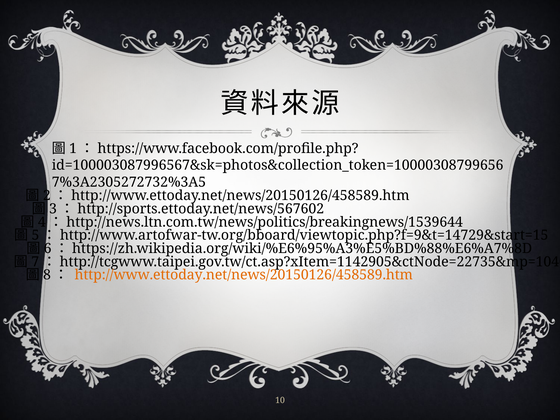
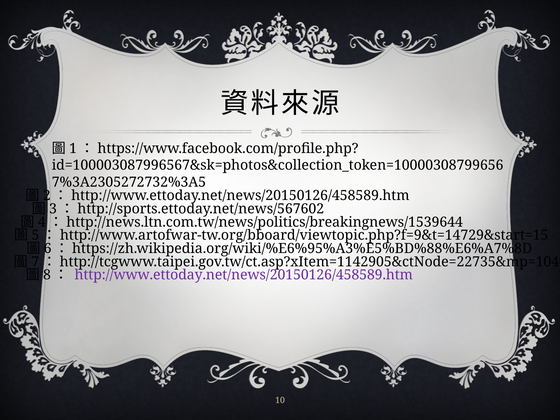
http://www.ettoday.net/news/20150126/458589.htm colour: orange -> purple (244, 275)
